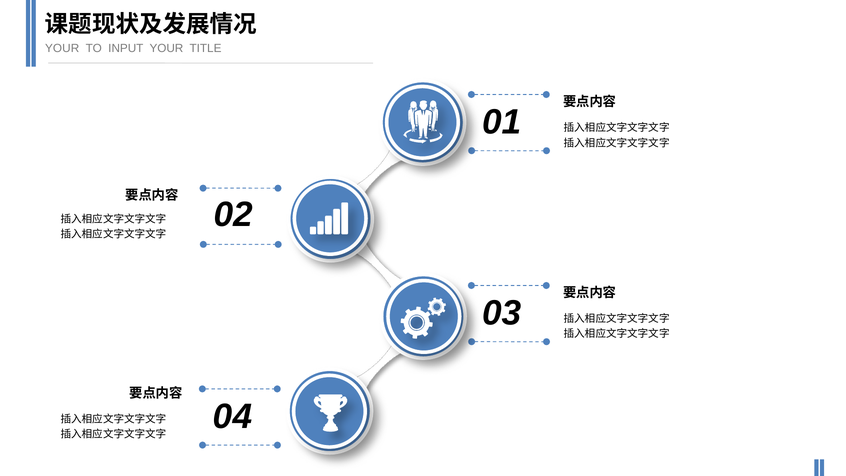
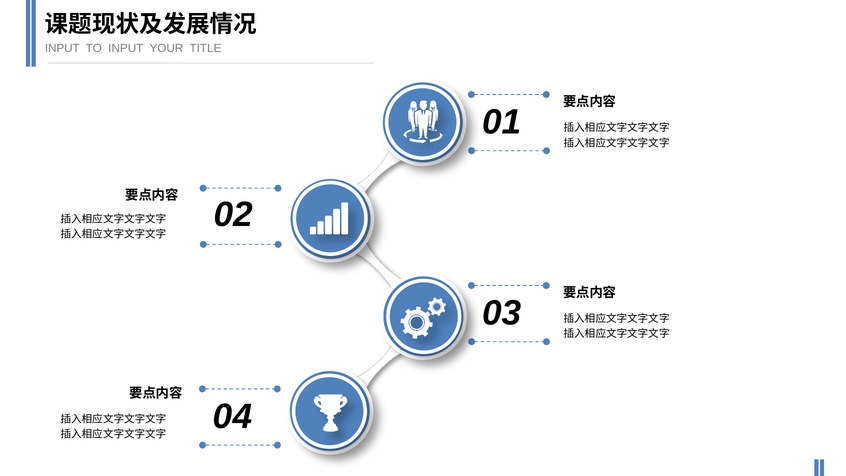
YOUR: YOUR -> INPUT (62, 49)
